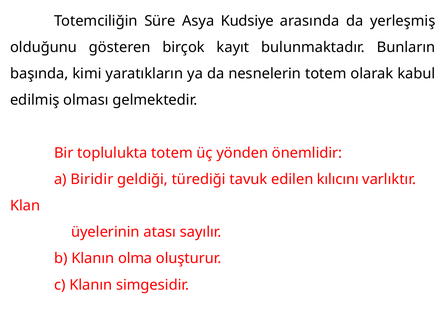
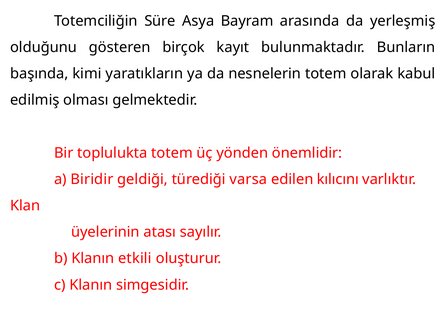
Kudsiye: Kudsiye -> Bayram (247, 21)
tavuk: tavuk -> varsa (248, 179)
olma: olma -> etkili (135, 258)
